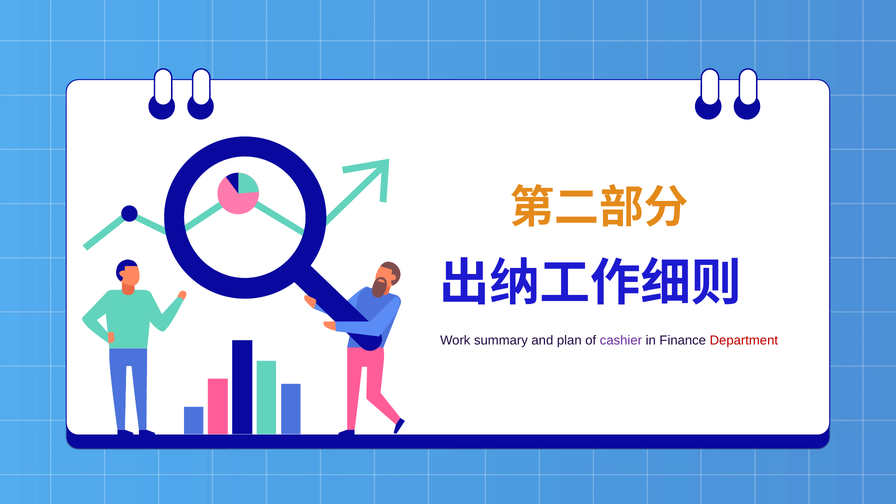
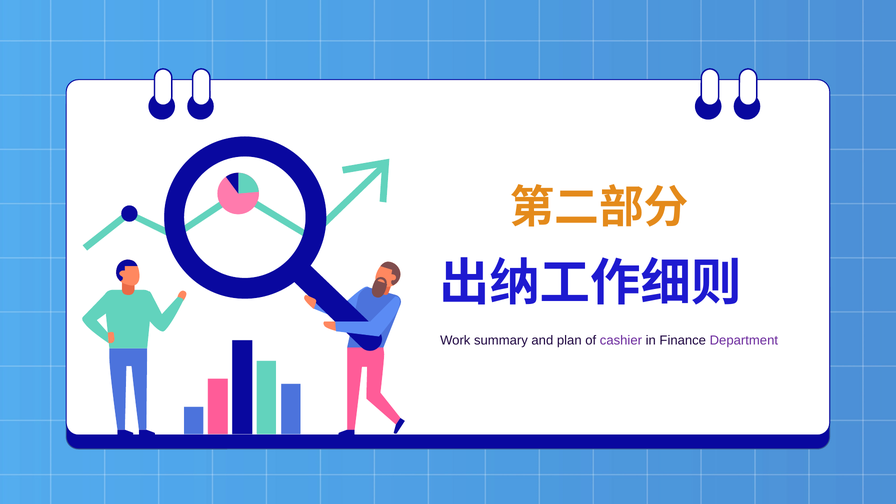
Department colour: red -> purple (744, 340)
